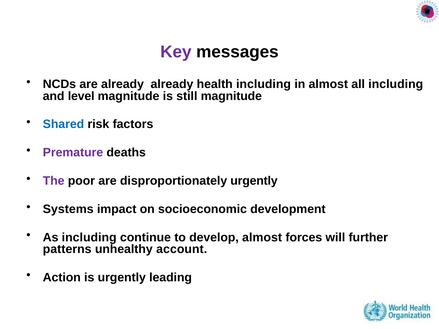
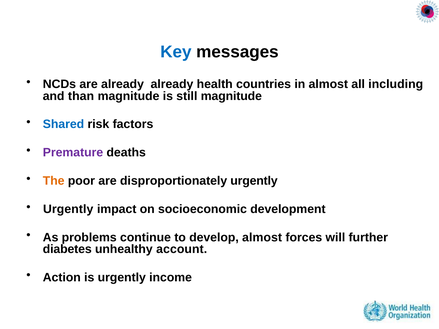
Key colour: purple -> blue (176, 52)
health including: including -> countries (264, 84)
level: level -> than (81, 96)
The colour: purple -> orange (54, 181)
Systems: Systems -> Urgently (68, 209)
As including: including -> problems (89, 238)
patterns: patterns -> diabetes (67, 249)
leading: leading -> income (171, 278)
